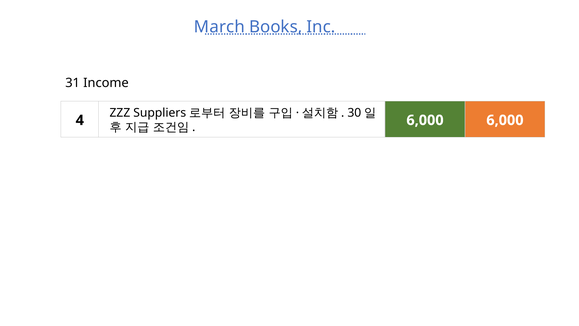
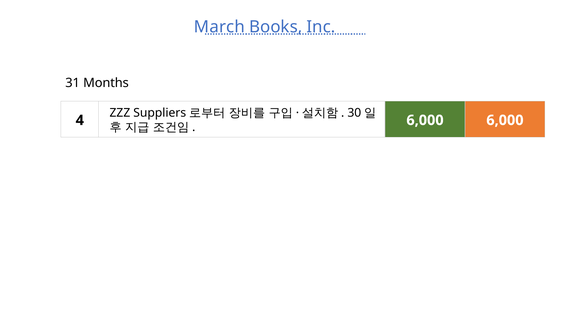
Income: Income -> Months (106, 83)
